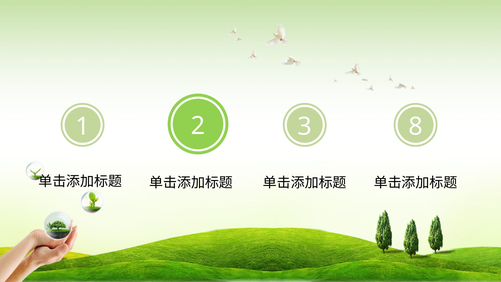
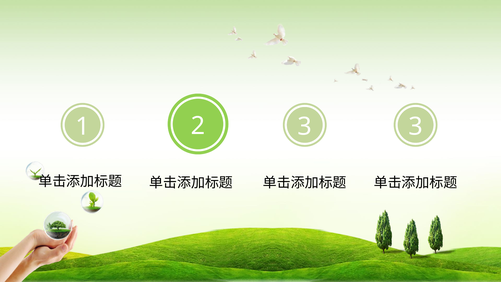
3 8: 8 -> 3 (416, 127)
